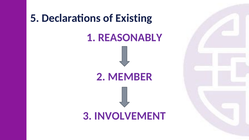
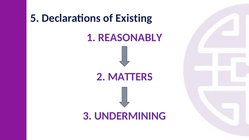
MEMBER: MEMBER -> MATTERS (130, 77)
INVOLVEMENT: INVOLVEMENT -> UNDERMINING (130, 116)
